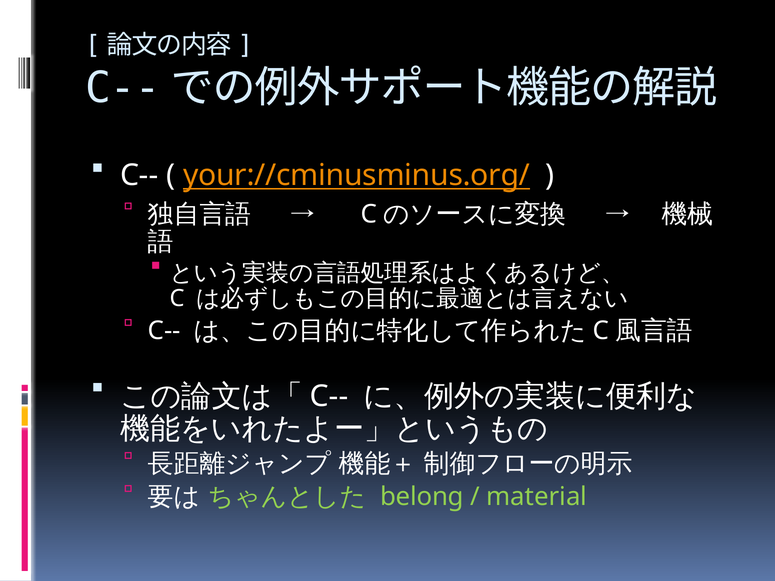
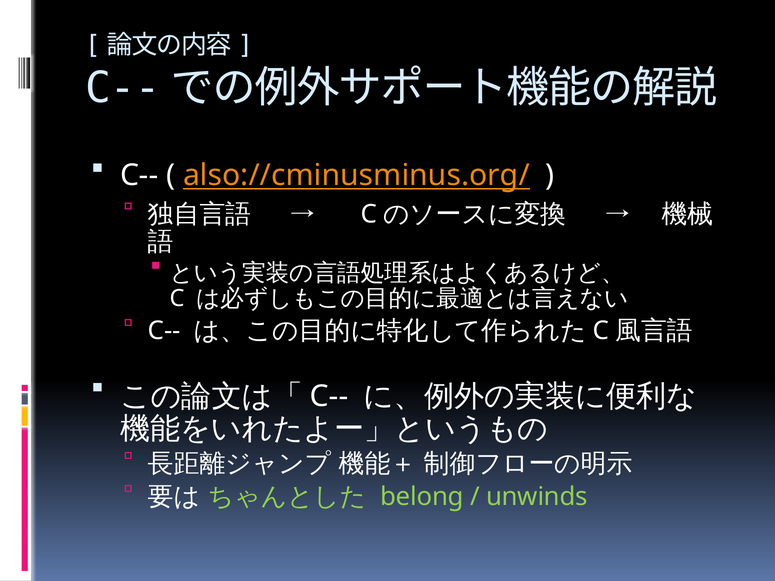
your://cminusminus.org/: your://cminusminus.org/ -> also://cminusminus.org/ (356, 175)
material: material -> unwinds (537, 497)
